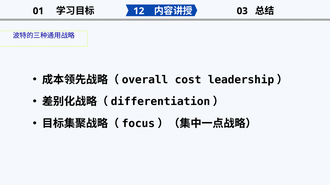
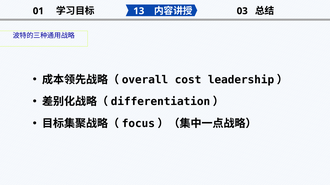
12: 12 -> 13 (139, 11)
